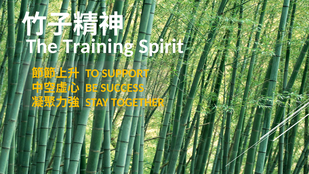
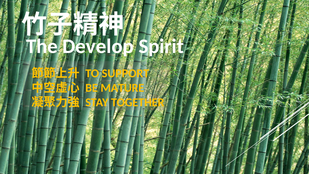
Training: Training -> Develop (98, 46)
SUCCESS: SUCCESS -> MATURE (122, 88)
